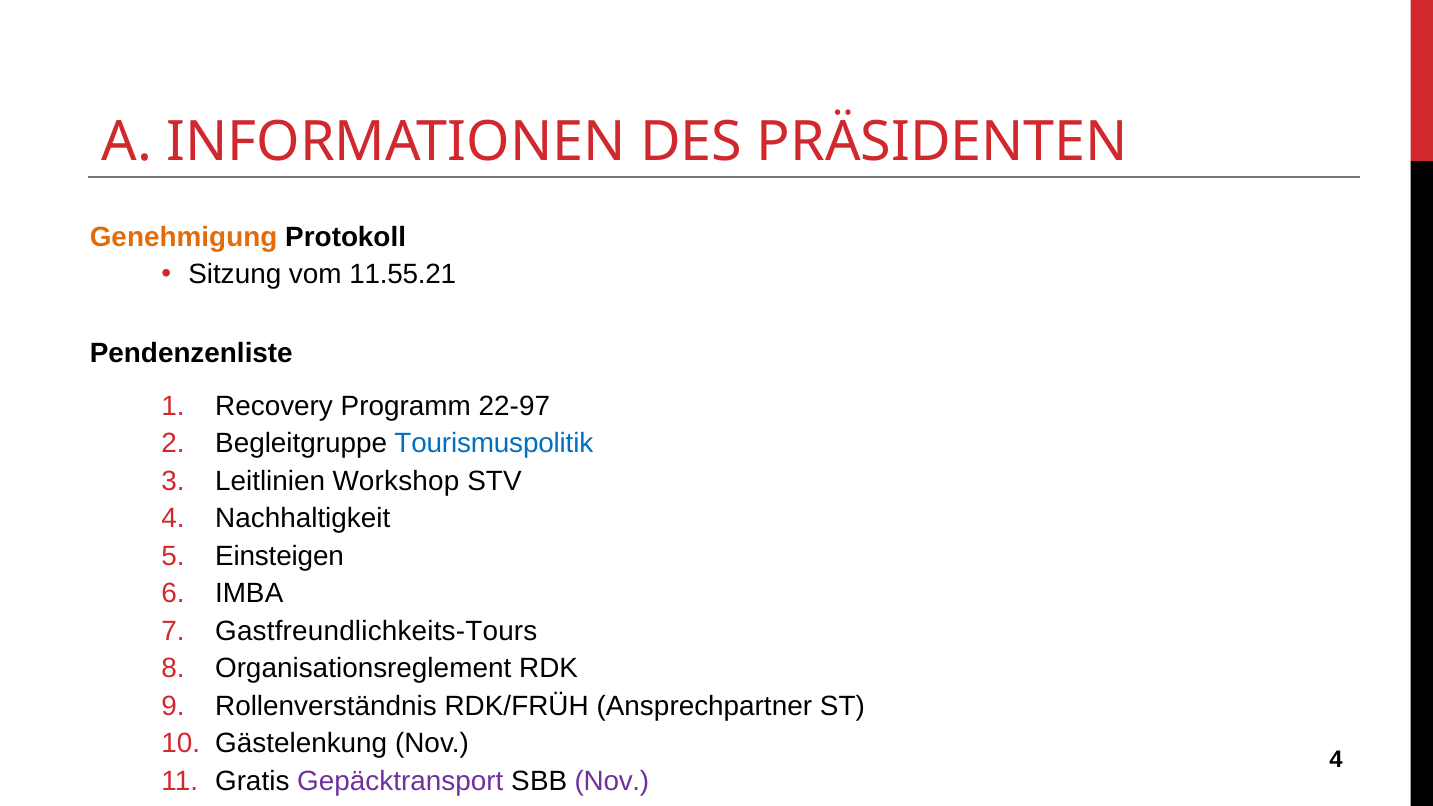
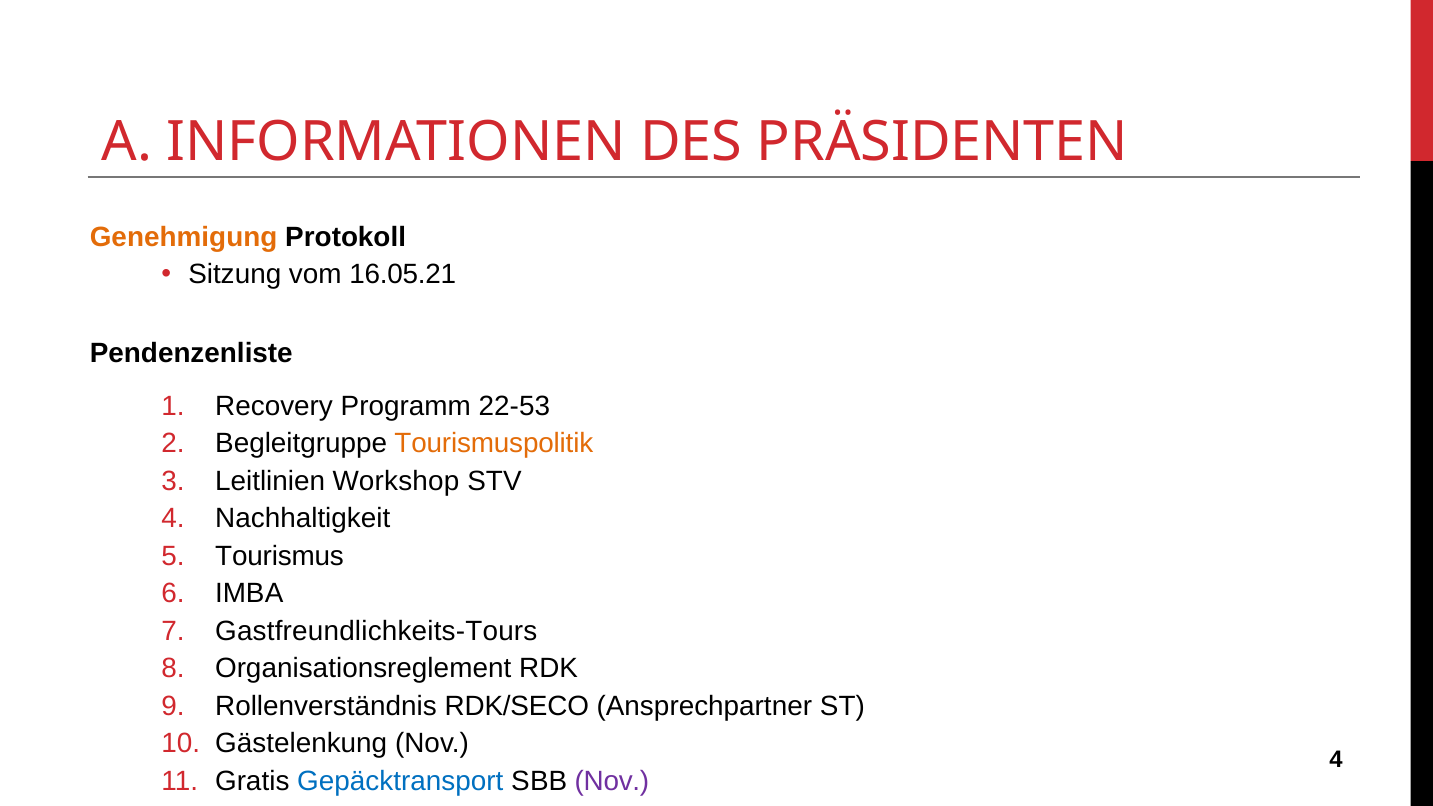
11.55.21: 11.55.21 -> 16.05.21 (403, 274)
22-97: 22-97 -> 22-53 (514, 406)
Tourismuspolitik colour: blue -> orange (494, 444)
Einsteigen: Einsteigen -> Tourismus (280, 556)
RDK/FRÜH: RDK/FRÜH -> RDK/SECO (517, 706)
Gepäcktransport colour: purple -> blue (400, 781)
